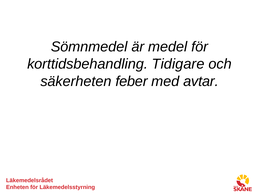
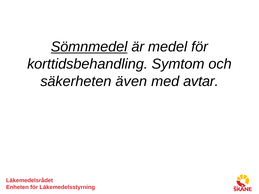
Sömnmedel underline: none -> present (89, 47)
Tidigare: Tidigare -> Symtom (178, 64)
feber: feber -> även (131, 81)
